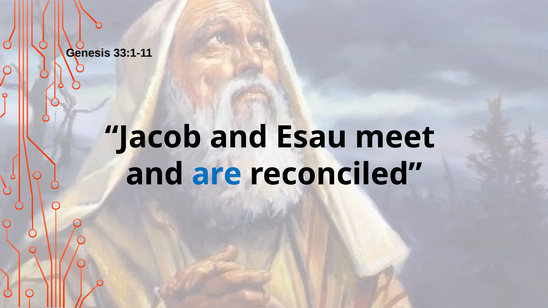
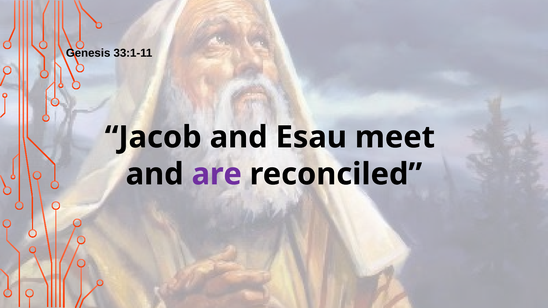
are colour: blue -> purple (217, 174)
